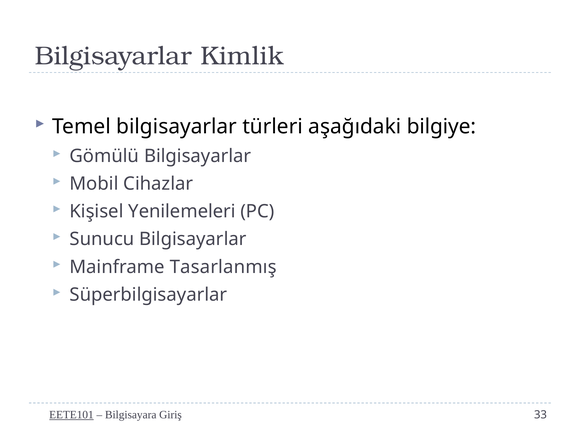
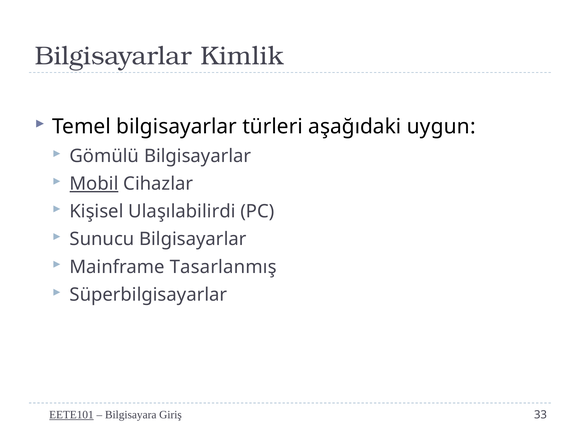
bilgiye: bilgiye -> uygun (441, 127)
Mobil underline: none -> present (94, 184)
Yenilemeleri: Yenilemeleri -> Ulaşılabilirdi (182, 211)
